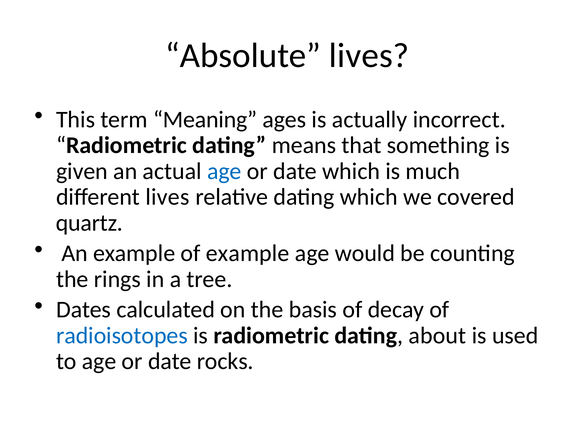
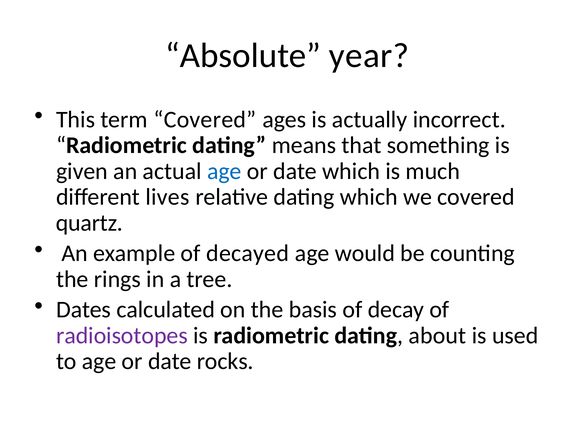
Absolute lives: lives -> year (369, 56)
term Meaning: Meaning -> Covered (205, 120)
of example: example -> decayed (248, 254)
radioisotopes colour: blue -> purple (122, 336)
